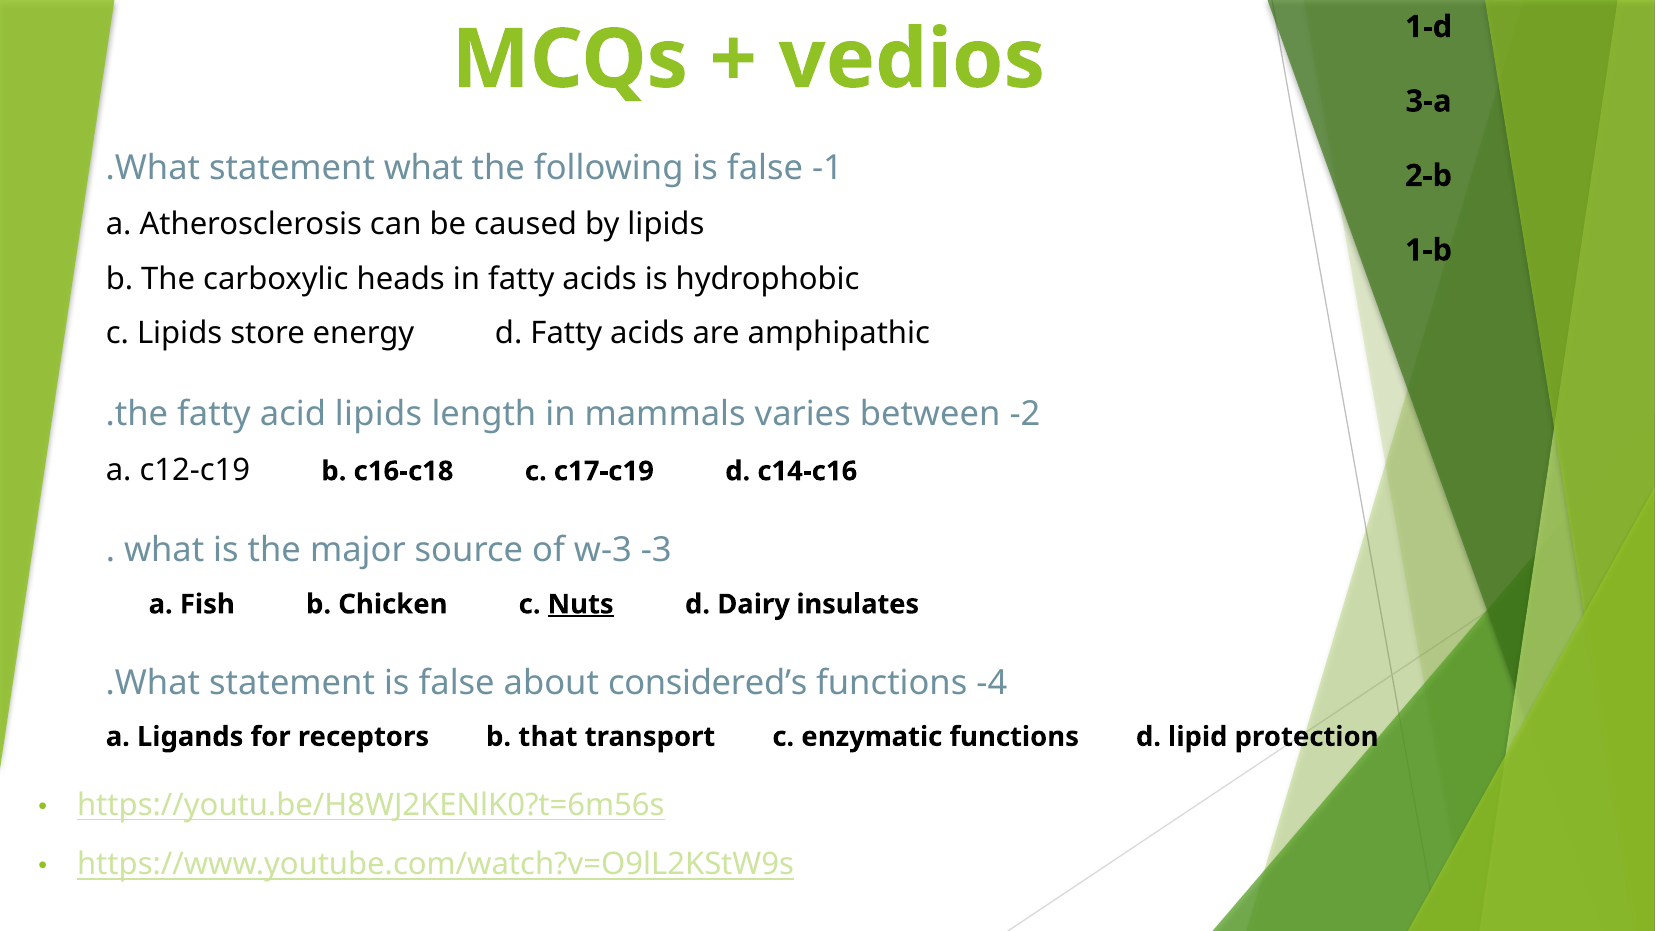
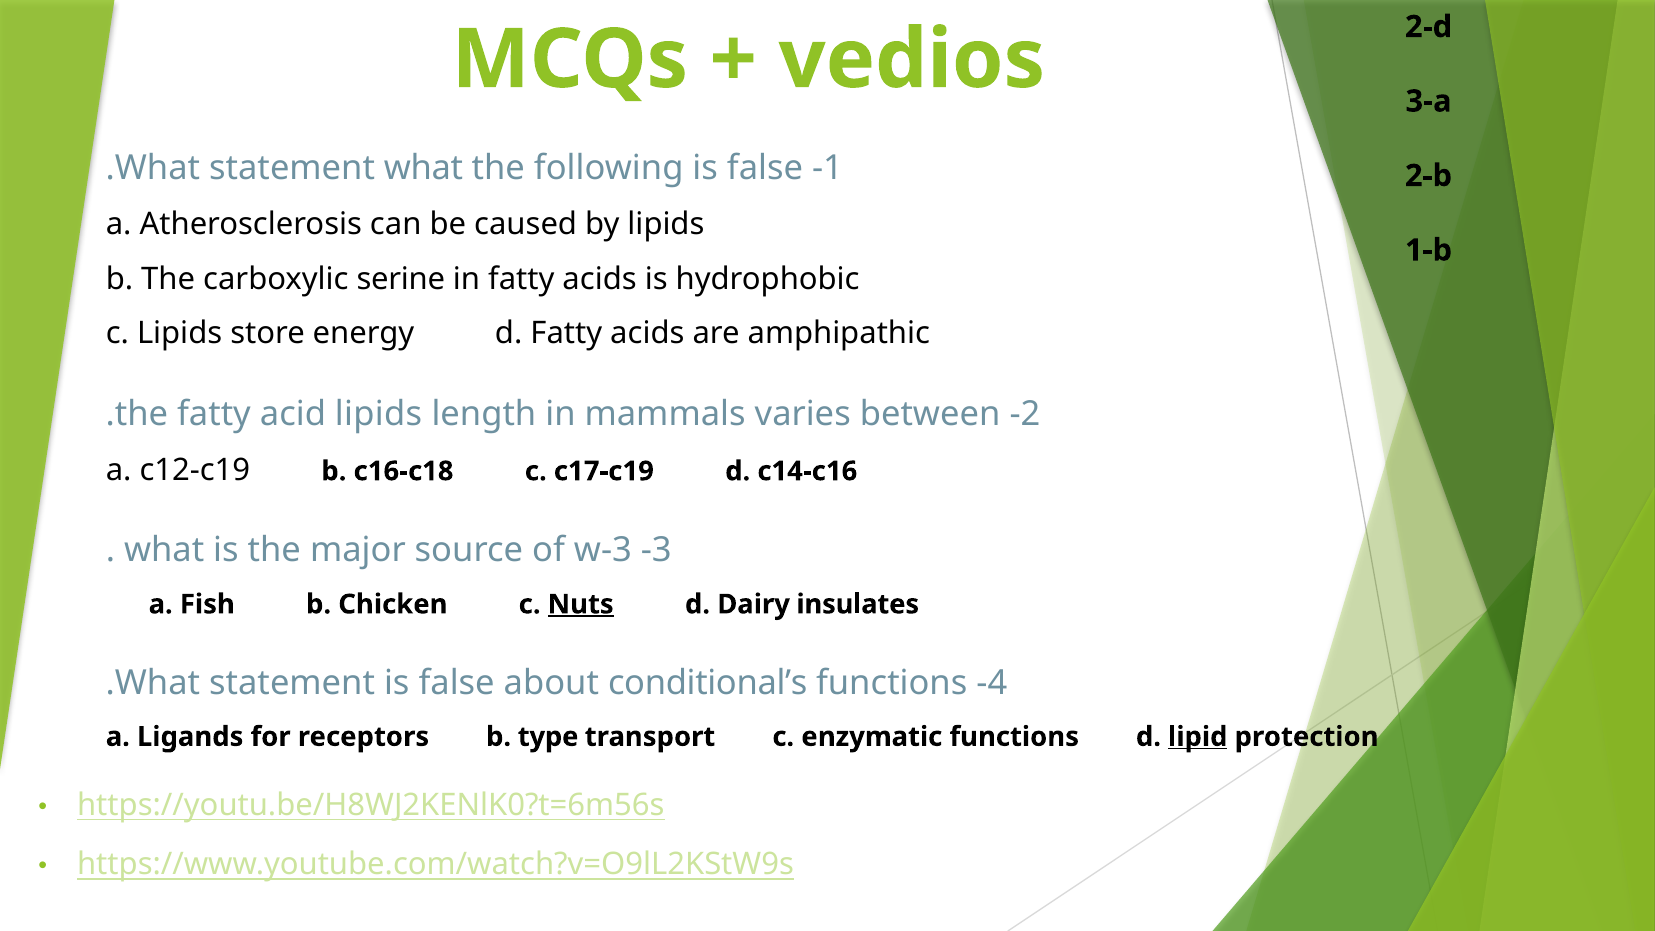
1-d: 1-d -> 2-d (1429, 27)
heads: heads -> serine (401, 279)
considered’s: considered’s -> conditional’s (708, 683)
that: that -> type (548, 737)
lipid underline: none -> present (1198, 737)
